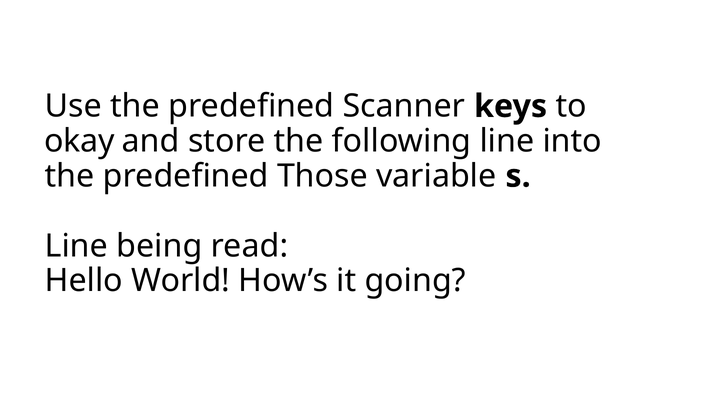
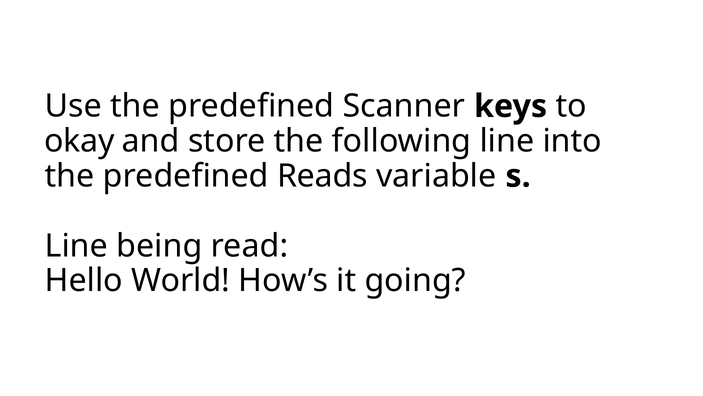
Those: Those -> Reads (322, 176)
